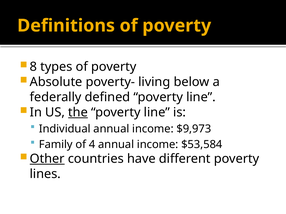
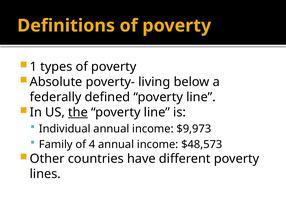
8: 8 -> 1 (33, 67)
$53,584: $53,584 -> $48,573 (202, 145)
Other underline: present -> none (47, 159)
